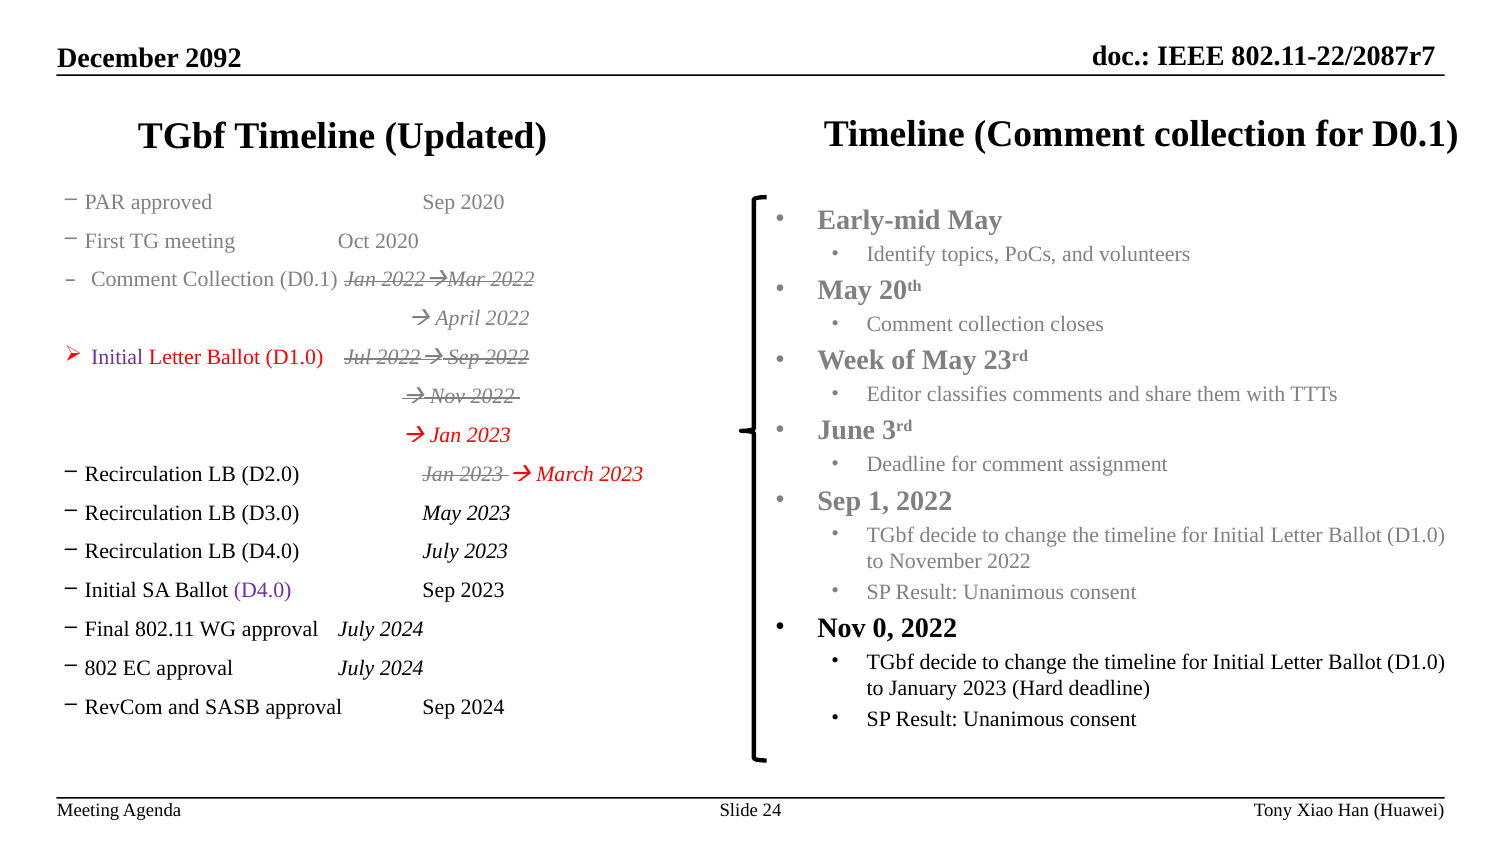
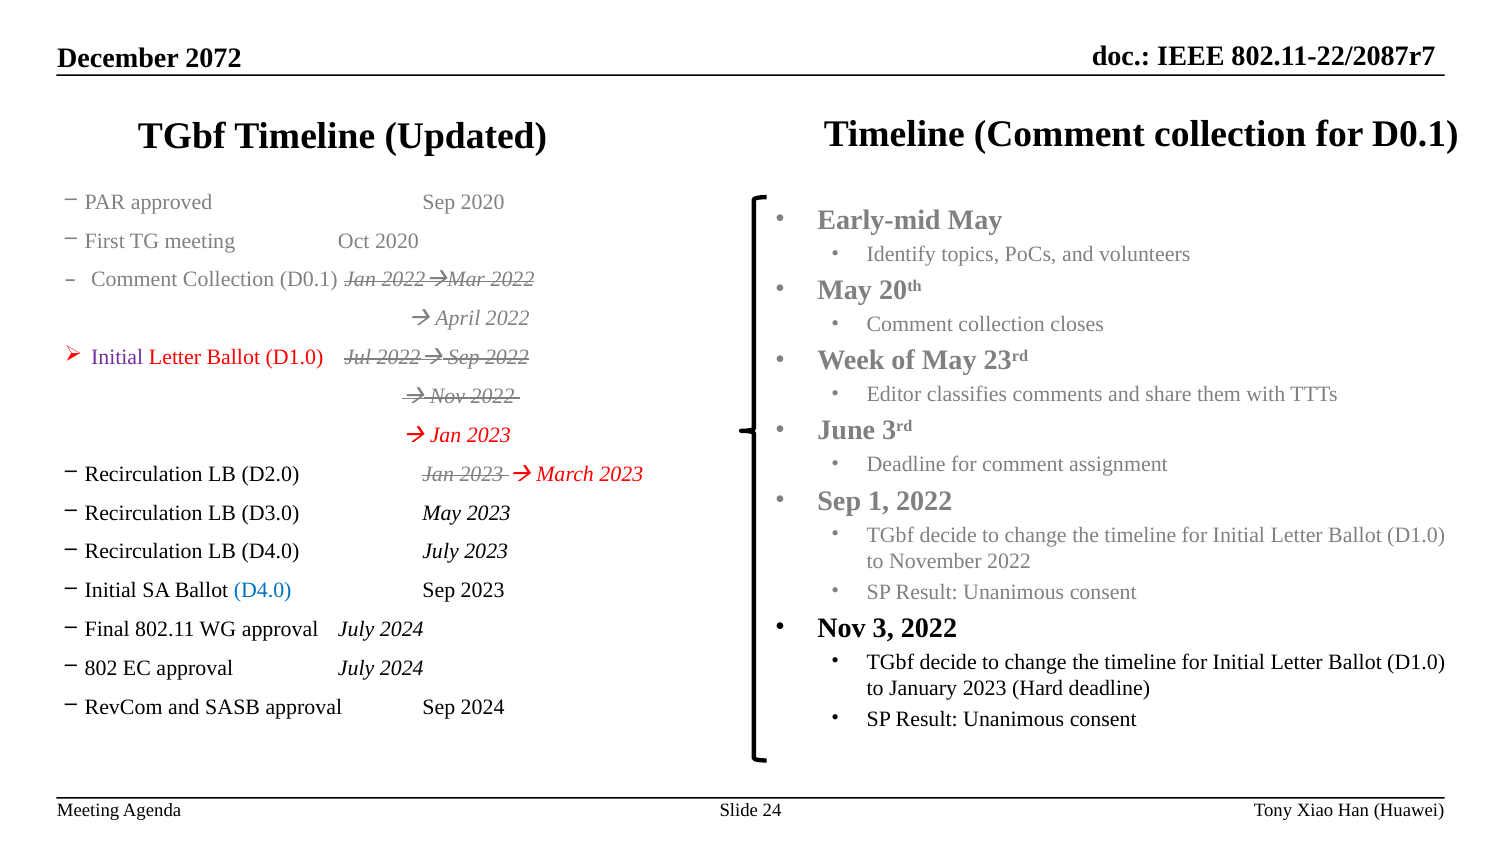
2092: 2092 -> 2072 (214, 58)
D4.0 colour: purple -> blue (263, 590)
0: 0 -> 3 (883, 627)
